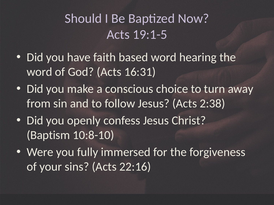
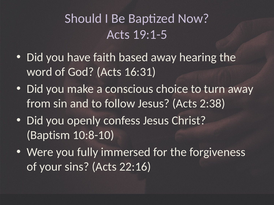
based word: word -> away (164, 57)
